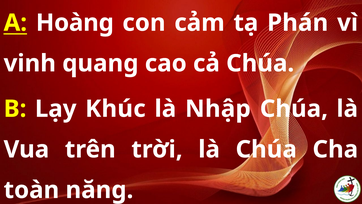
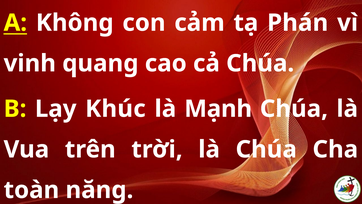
Hoàng: Hoàng -> Không (75, 23)
Nhập: Nhập -> Mạnh (218, 109)
